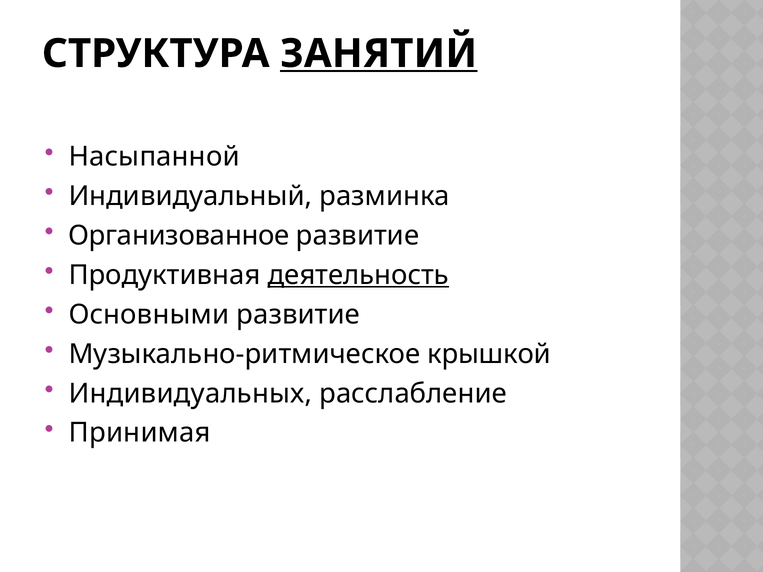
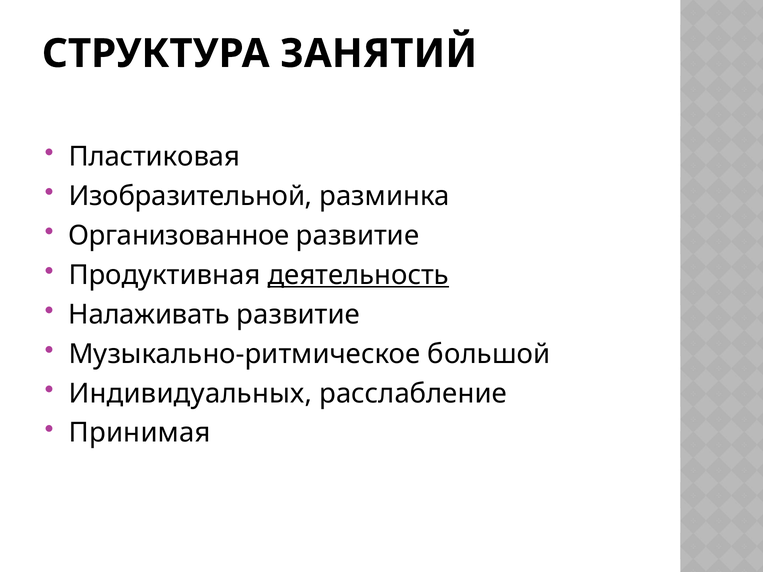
ЗАНЯТИЙ underline: present -> none (379, 54)
Насыпанной: Насыпанной -> Пластиковая (154, 157)
Индивидуальный: Индивидуальный -> Изобразительной (190, 196)
Основными: Основными -> Налаживать (149, 315)
крышкой: крышкой -> большой (489, 354)
